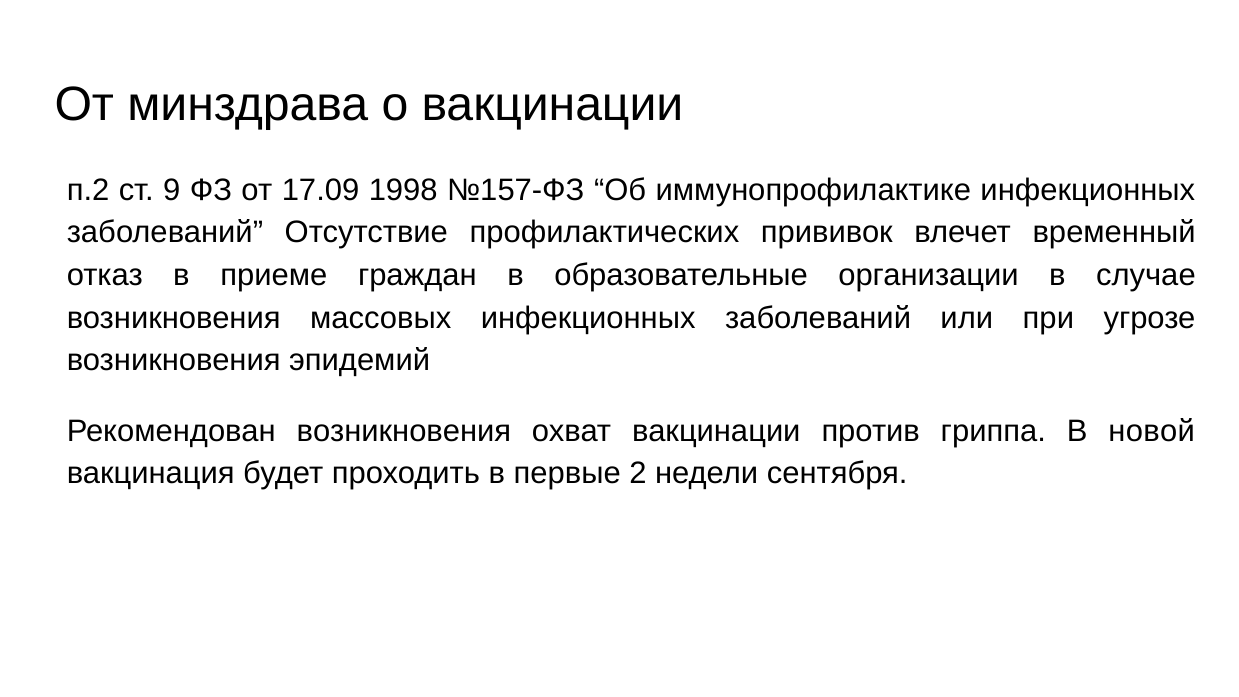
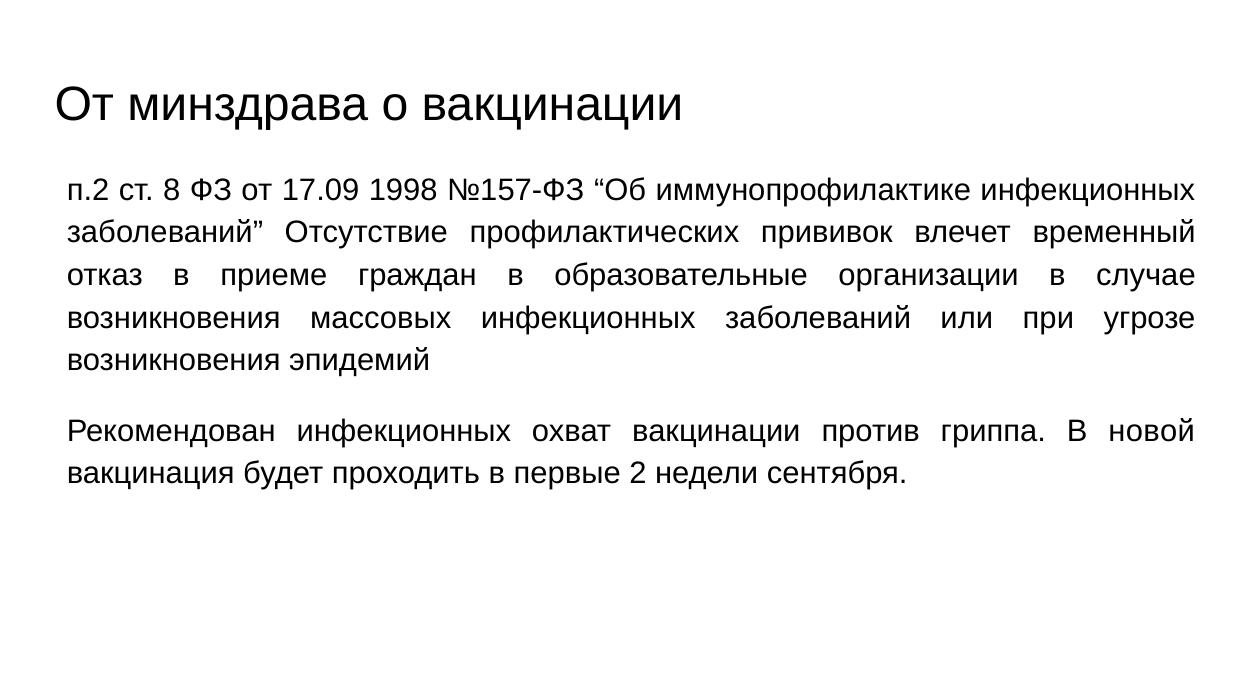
9: 9 -> 8 (172, 190)
Рекомендован возникновения: возникновения -> инфекционных (404, 431)
